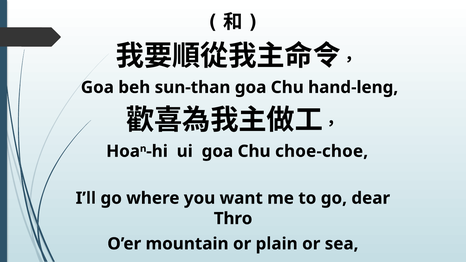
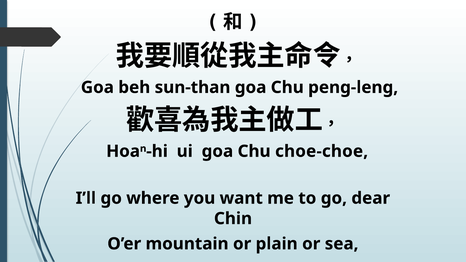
hand-leng: hand-leng -> peng-leng (353, 87)
Thro: Thro -> Chin (233, 219)
